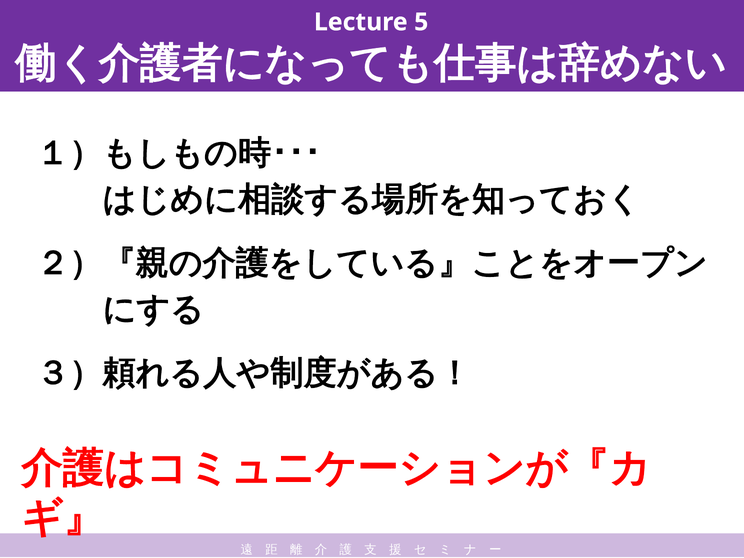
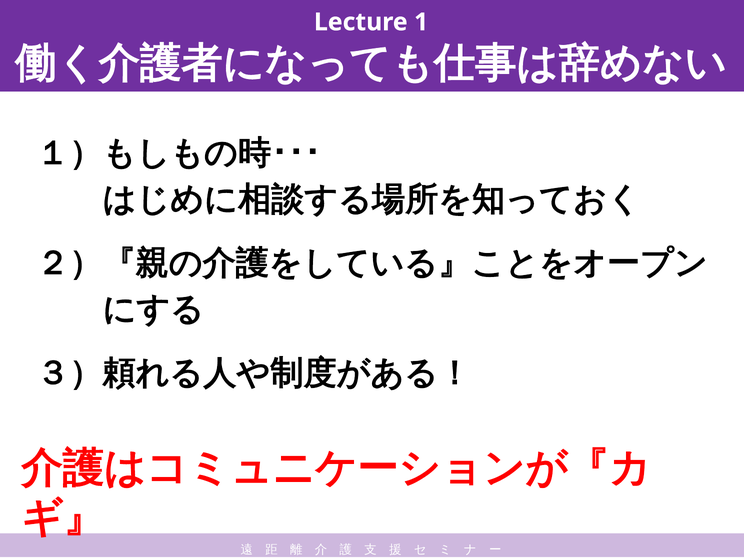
5: 5 -> 1 (421, 22)
